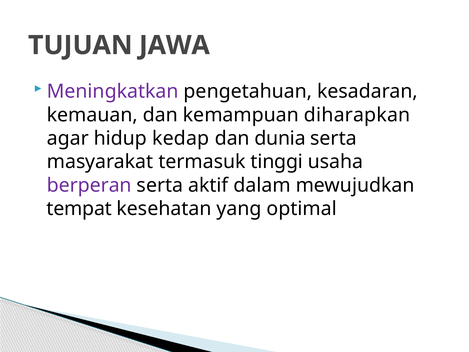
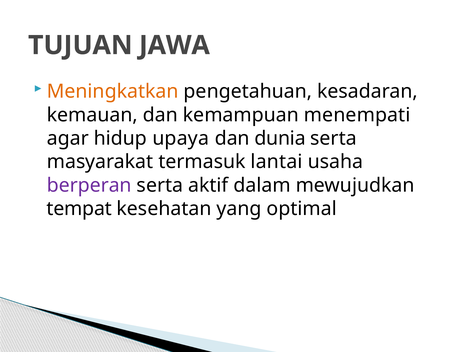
Meningkatkan colour: purple -> orange (113, 91)
diharapkan: diharapkan -> menempati (357, 115)
kedap: kedap -> upaya (181, 138)
tinggi: tinggi -> lantai (277, 162)
